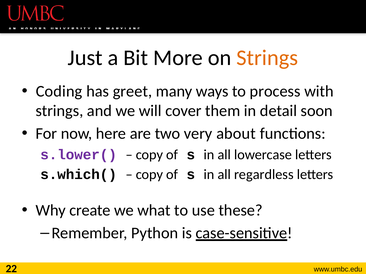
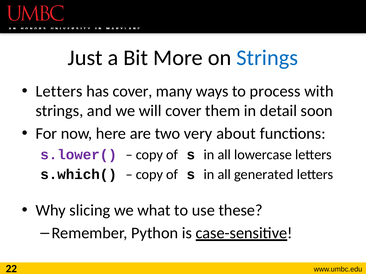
Strings colour: orange -> blue (267, 58)
Coding: Coding -> Letters (59, 92)
has greet: greet -> cover (133, 92)
regardless: regardless -> generated (264, 175)
create: create -> slicing (90, 211)
